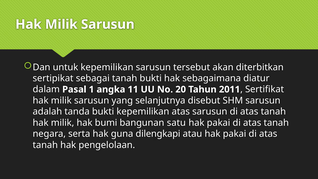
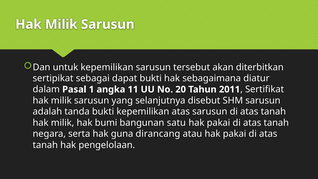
sebagai tanah: tanah -> dapat (125, 78)
dilengkapi: dilengkapi -> dirancang (158, 134)
